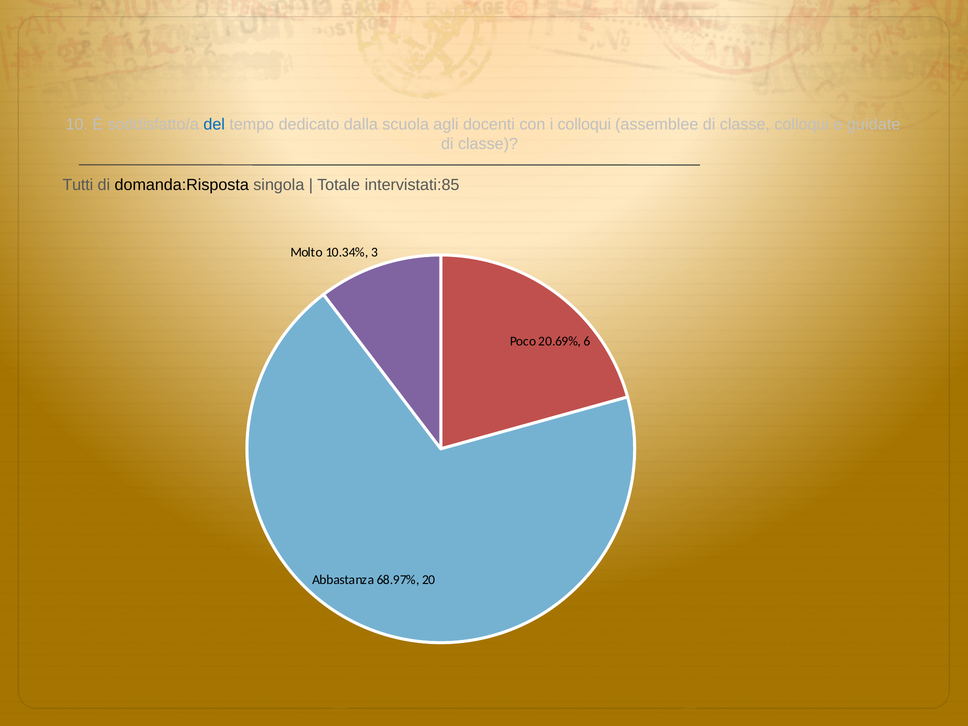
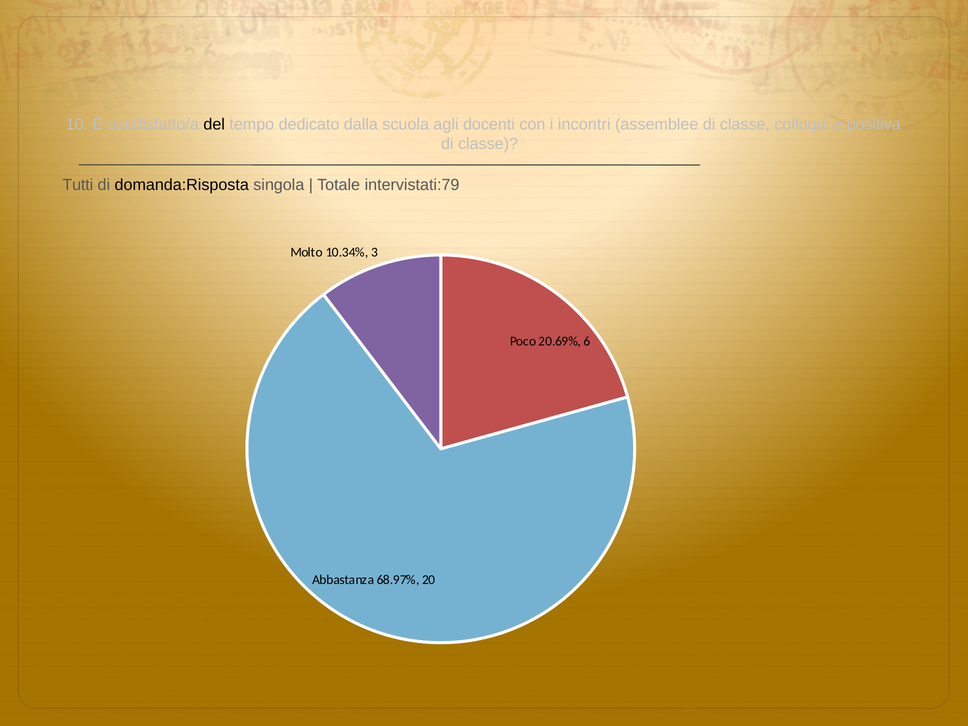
del colour: blue -> black (214, 125)
i colloqui: colloqui -> incontri (584, 125)
guidate: guidate -> positiva (874, 125)
intervistati:85: intervistati:85 -> intervistati:79 (412, 185)
